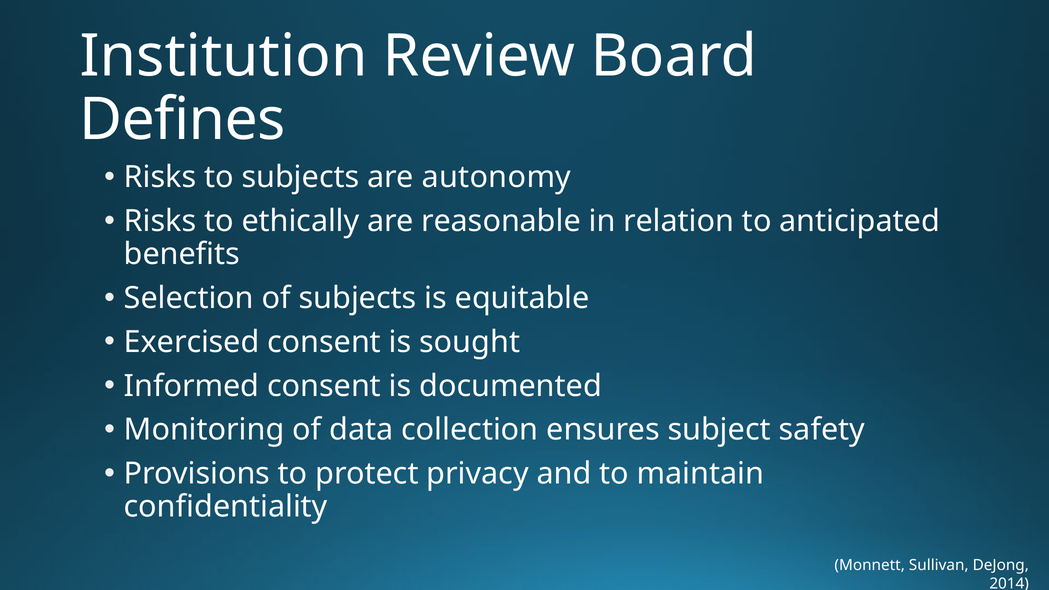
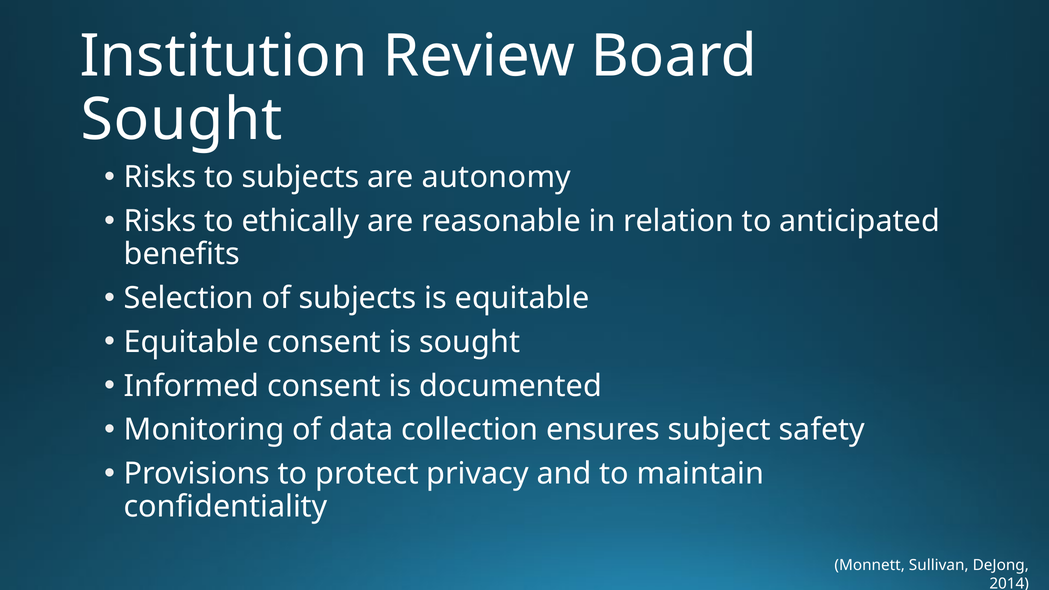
Defines: Defines -> Sought (182, 120)
Exercised: Exercised -> Equitable (192, 342)
